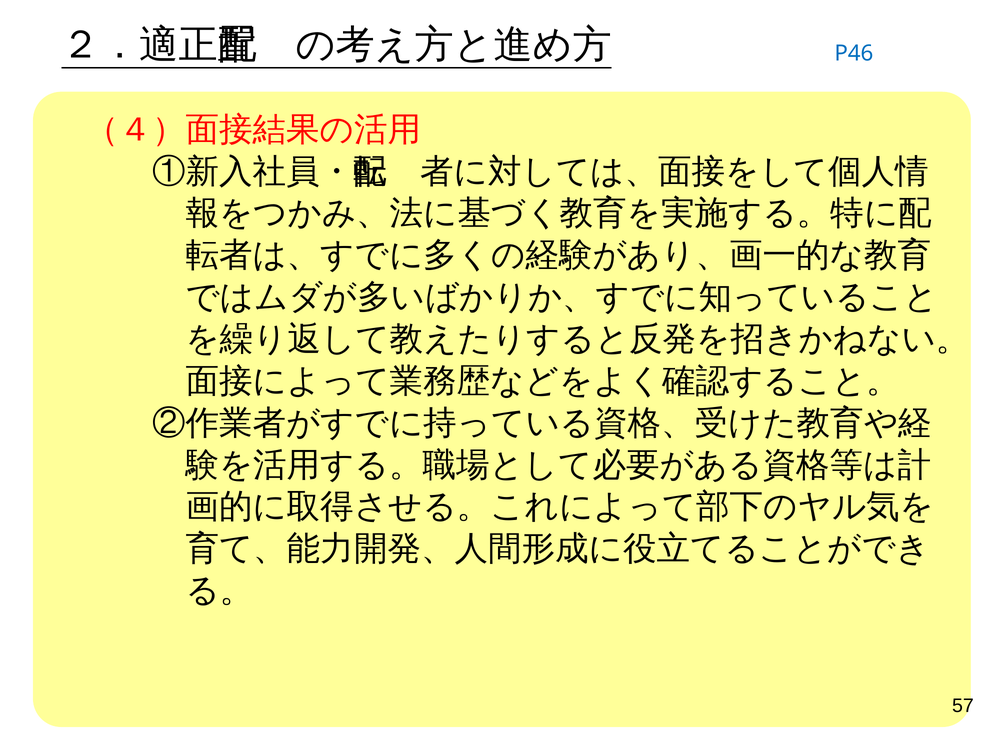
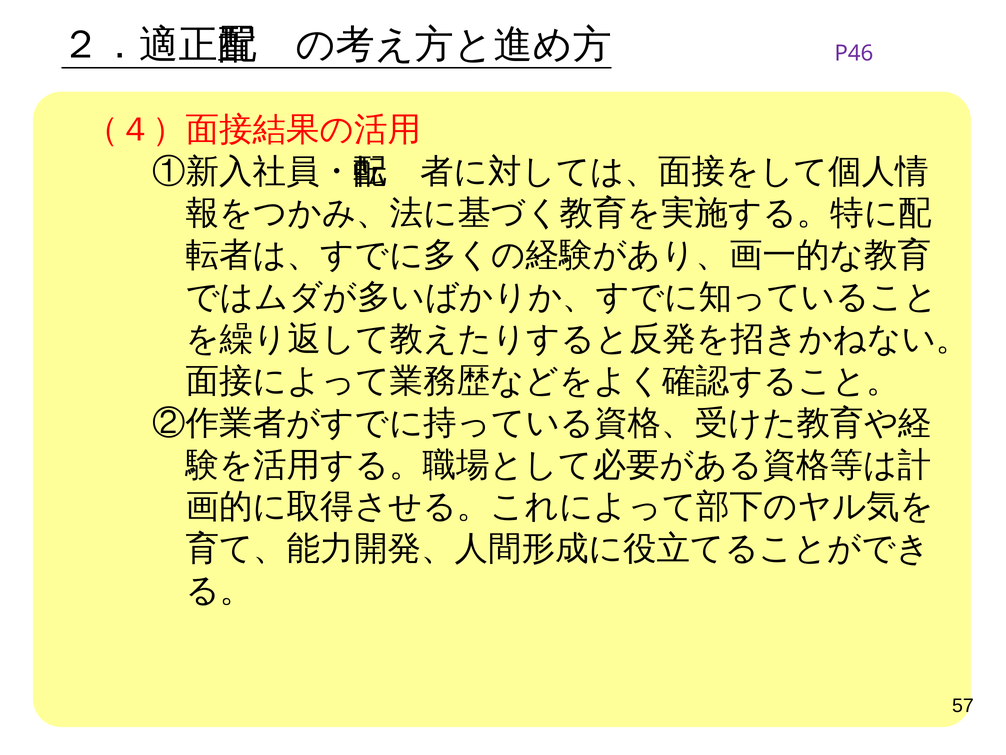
P46 colour: blue -> purple (854, 53)
